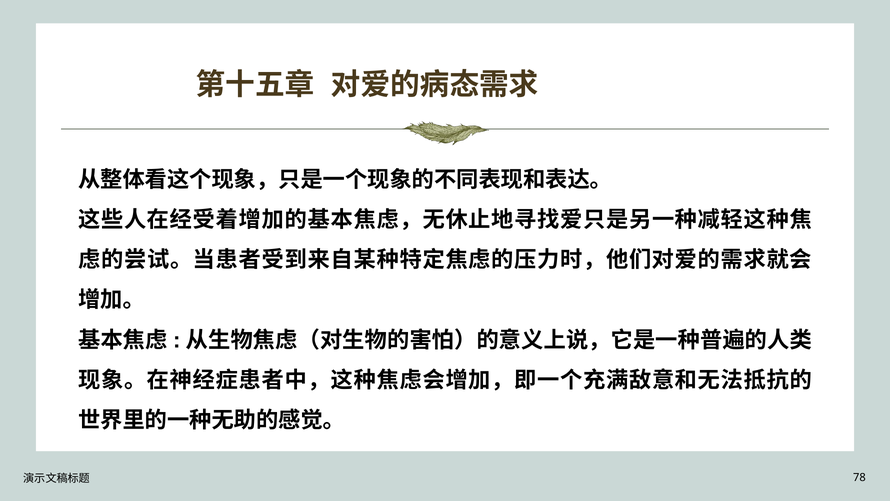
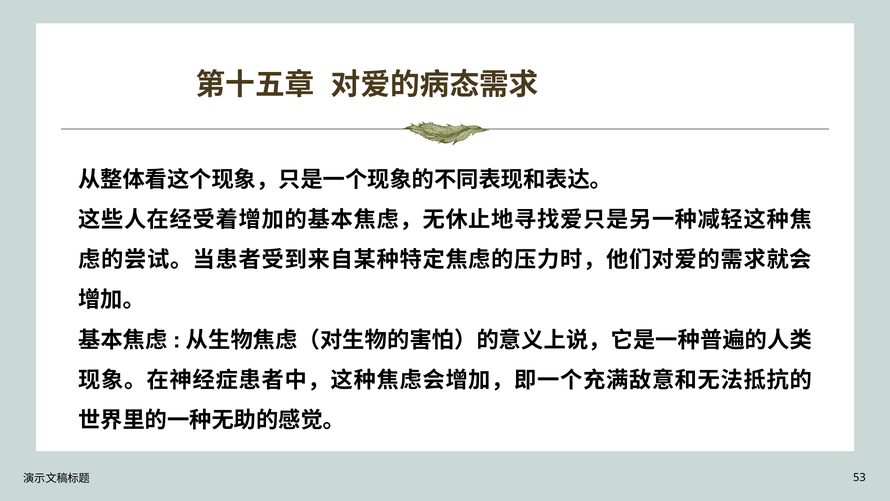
78: 78 -> 53 (859, 477)
